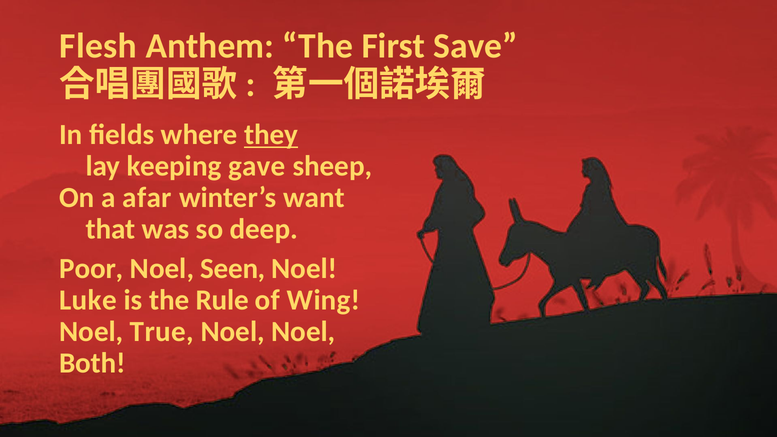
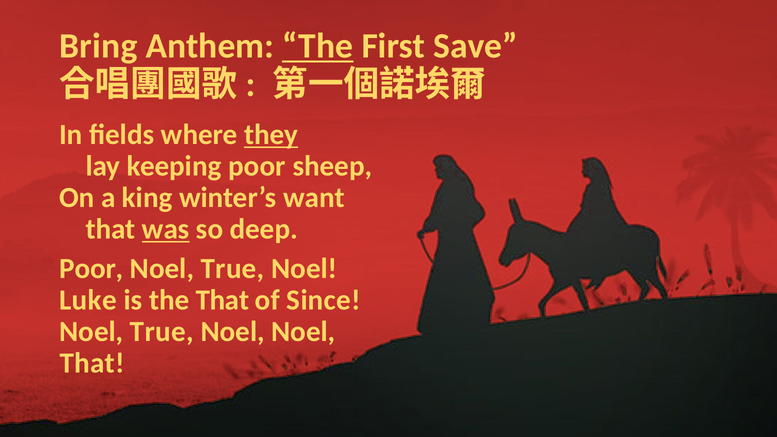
Flesh: Flesh -> Bring (98, 46)
The underline: none -> present (318, 46)
keeping gave: gave -> poor (257, 166)
afar: afar -> king (147, 198)
was underline: none -> present (166, 229)
Seen: Seen -> True (233, 269)
the Rule: Rule -> That (222, 300)
Wing: Wing -> Since (324, 300)
Both: Both -> That (92, 363)
